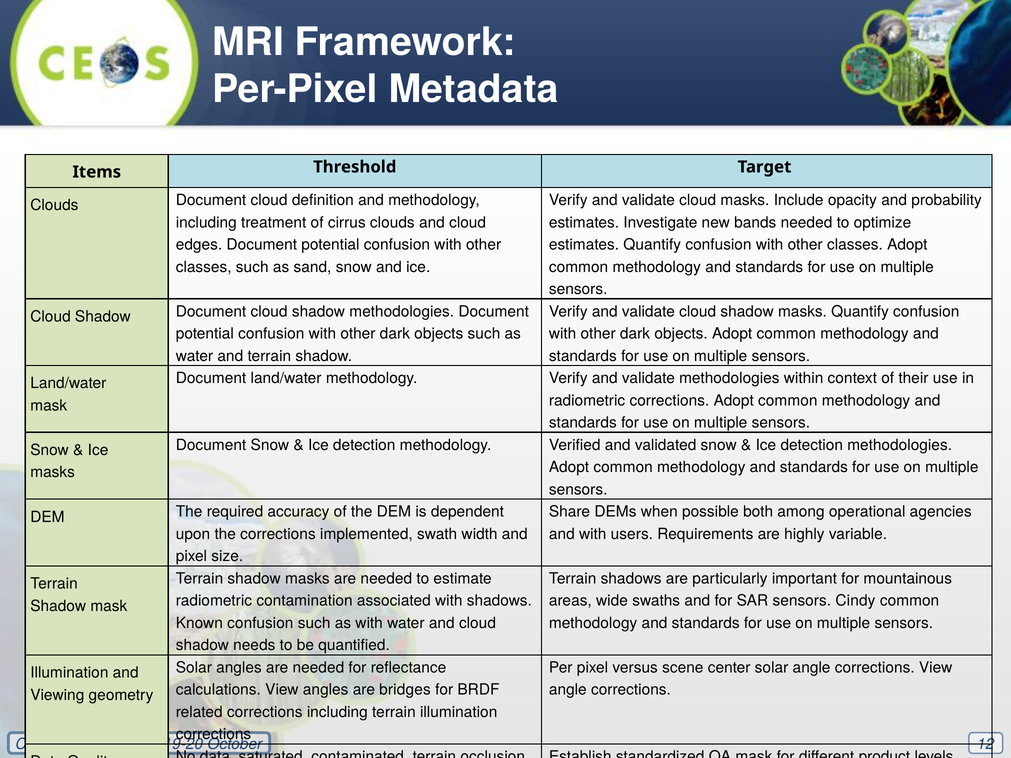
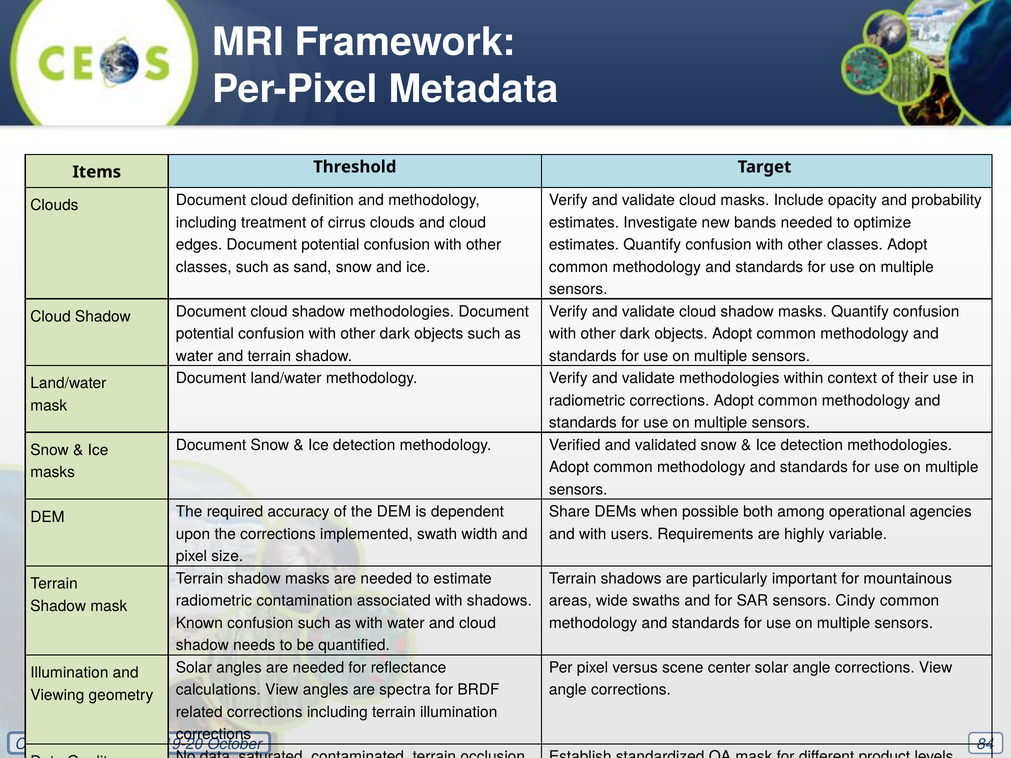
bridges: bridges -> spectra (405, 690)
12: 12 -> 84 (986, 744)
